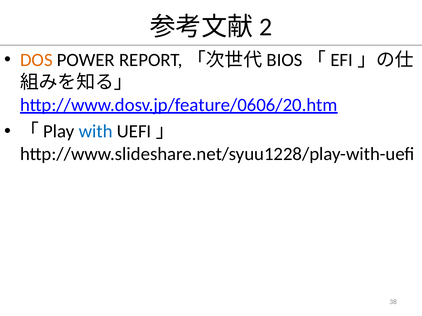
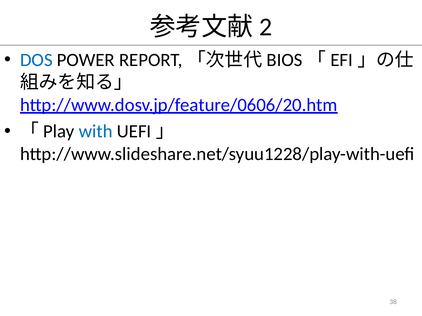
DOS colour: orange -> blue (36, 60)
